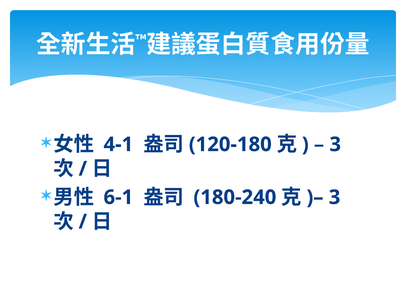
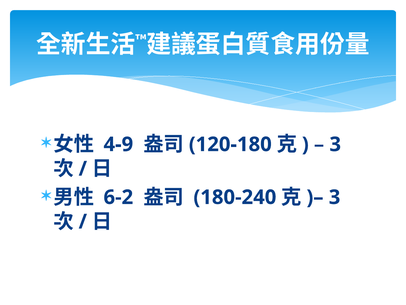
4-1: 4-1 -> 4-9 (118, 144)
6-1: 6-1 -> 6-2 (118, 197)
